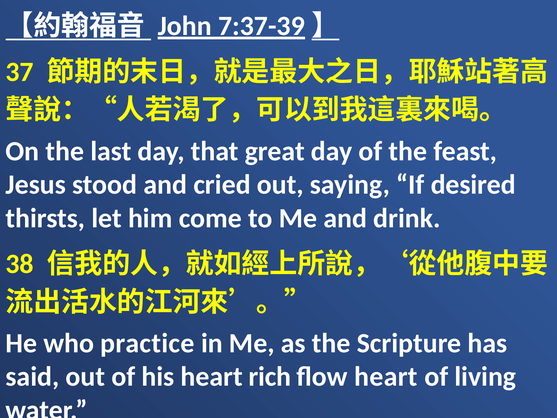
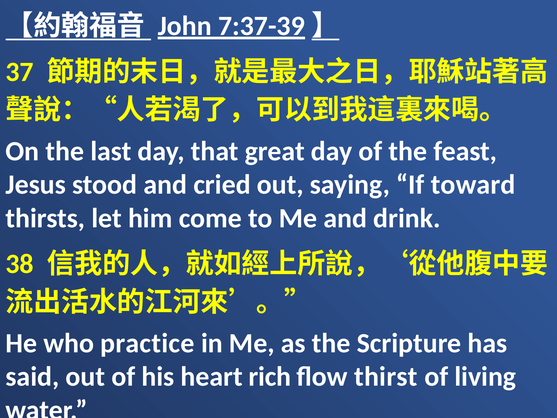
desired: desired -> toward (473, 185)
flow heart: heart -> thirst (386, 377)
